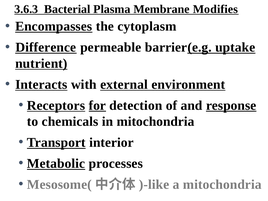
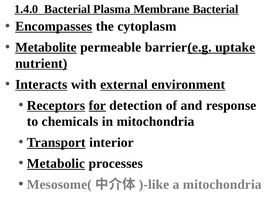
3.6.3: 3.6.3 -> 1.4.0 (26, 9)
Membrane Modifies: Modifies -> Bacterial (215, 9)
Difference: Difference -> Metabolite (46, 47)
response underline: present -> none (231, 105)
